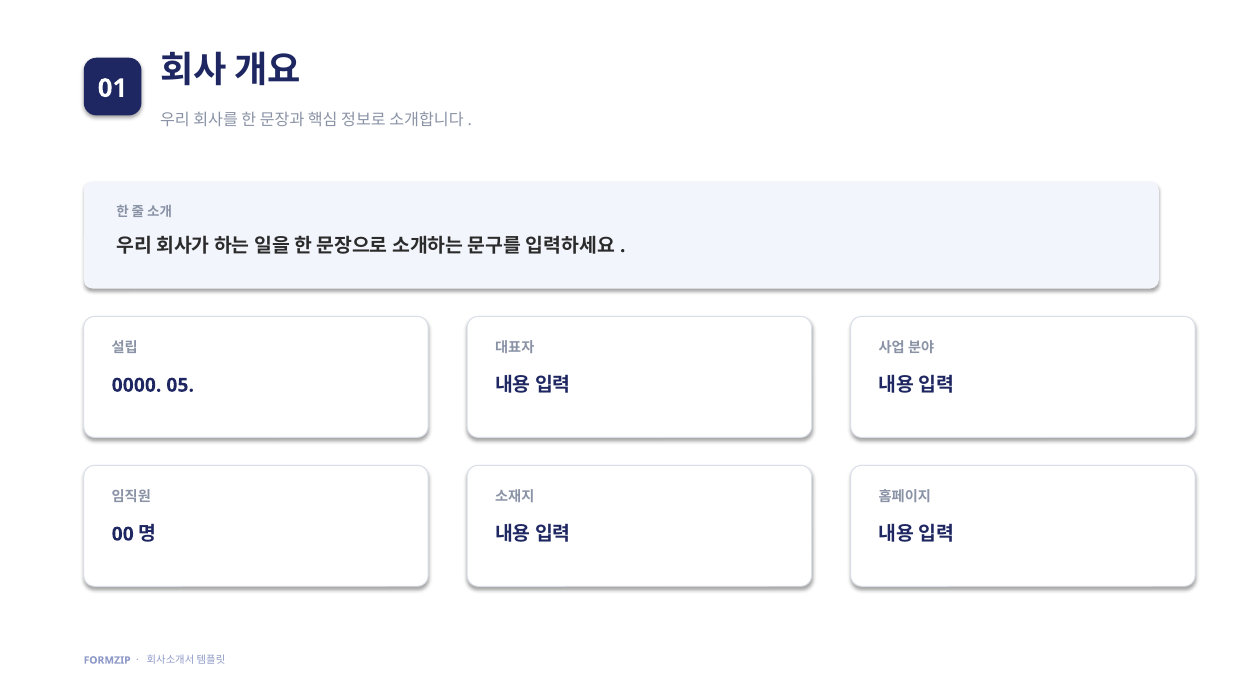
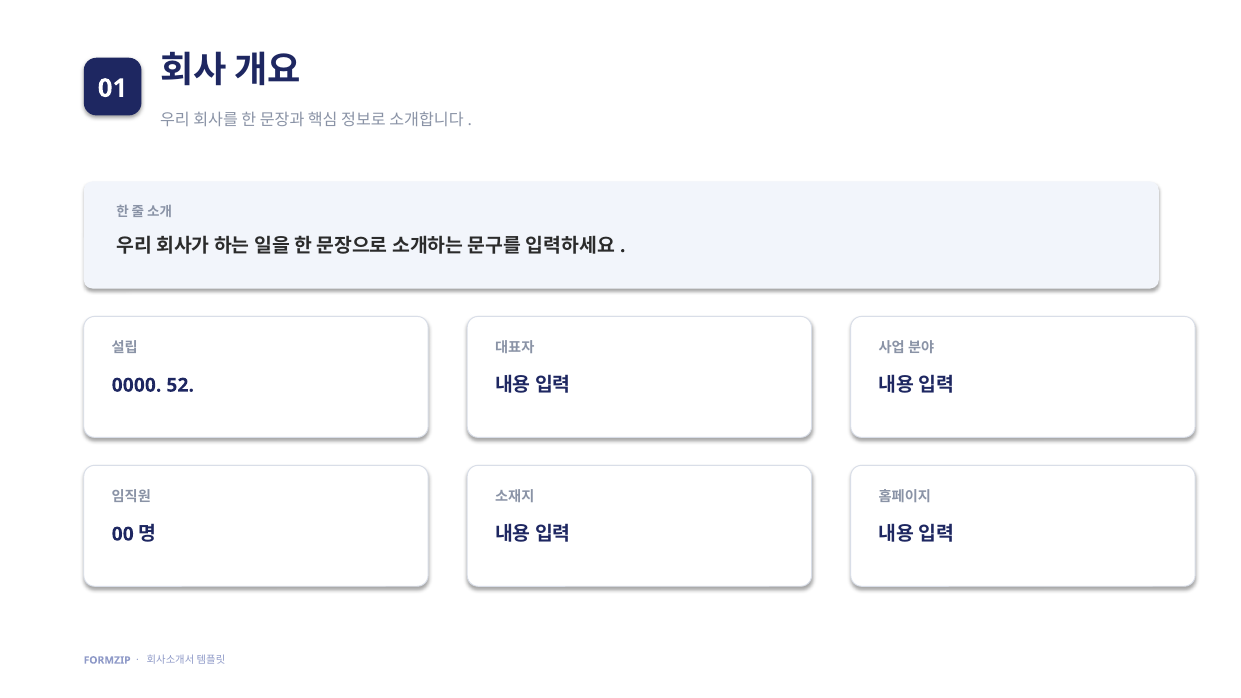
05: 05 -> 52 (180, 385)
